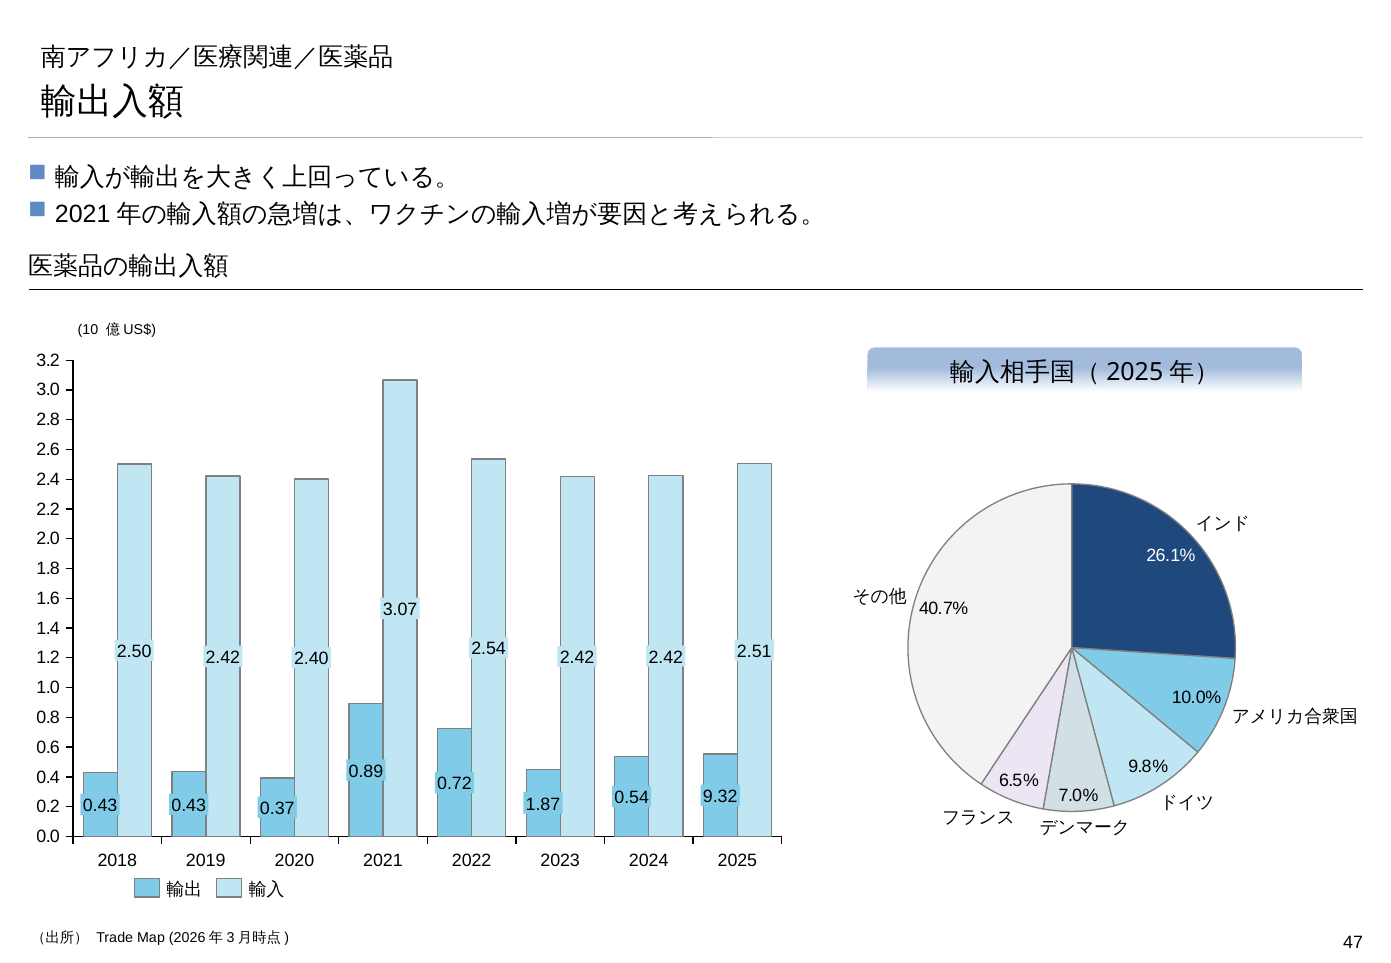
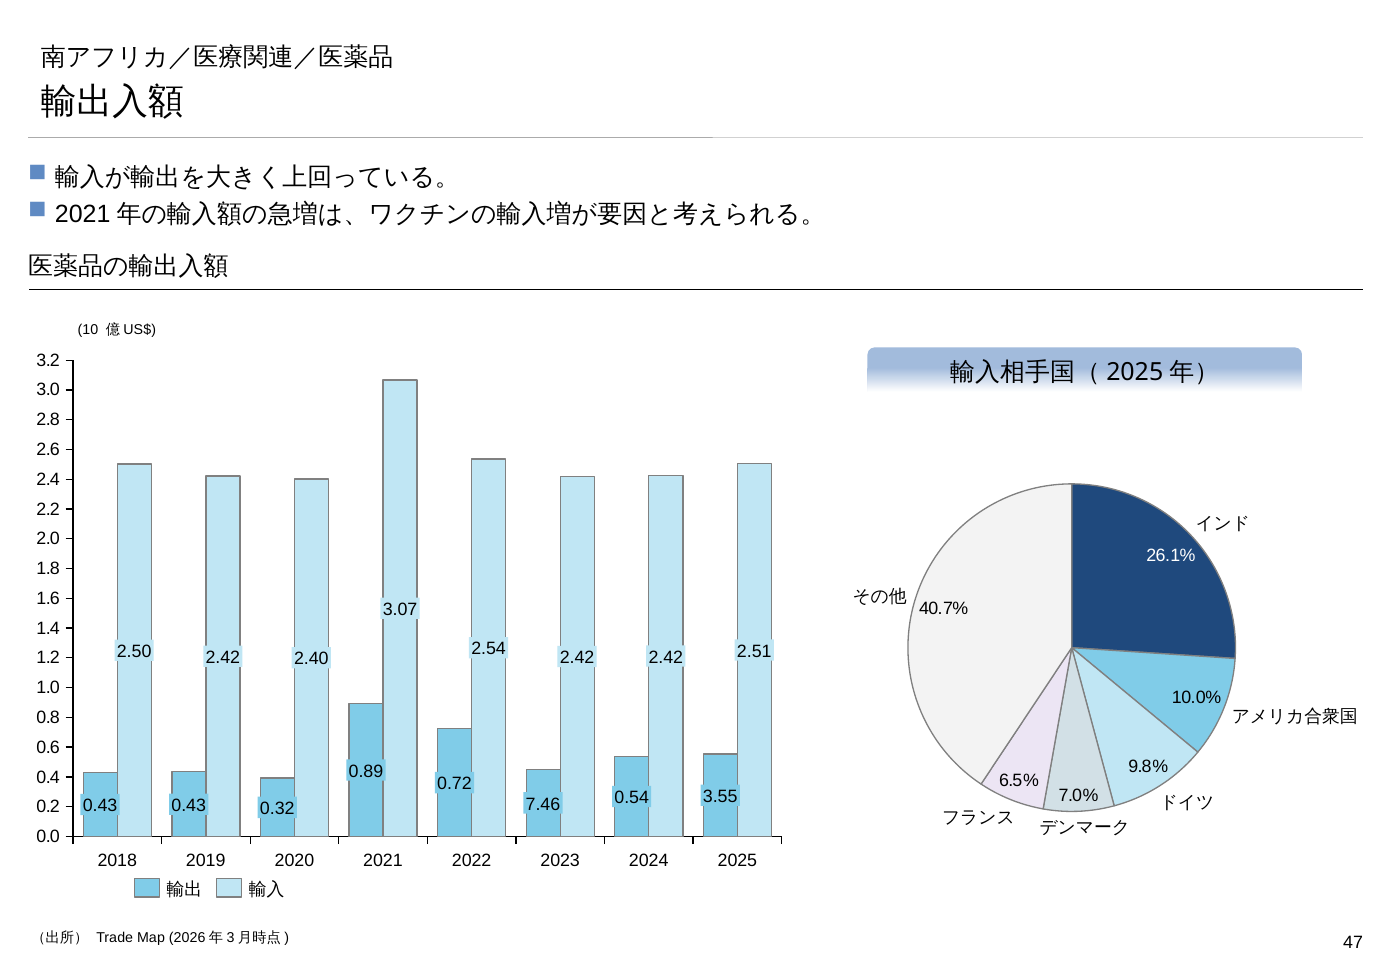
9.32: 9.32 -> 3.55 (720, 797)
1.87: 1.87 -> 7.46 (543, 804)
0.37: 0.37 -> 0.32 (277, 809)
